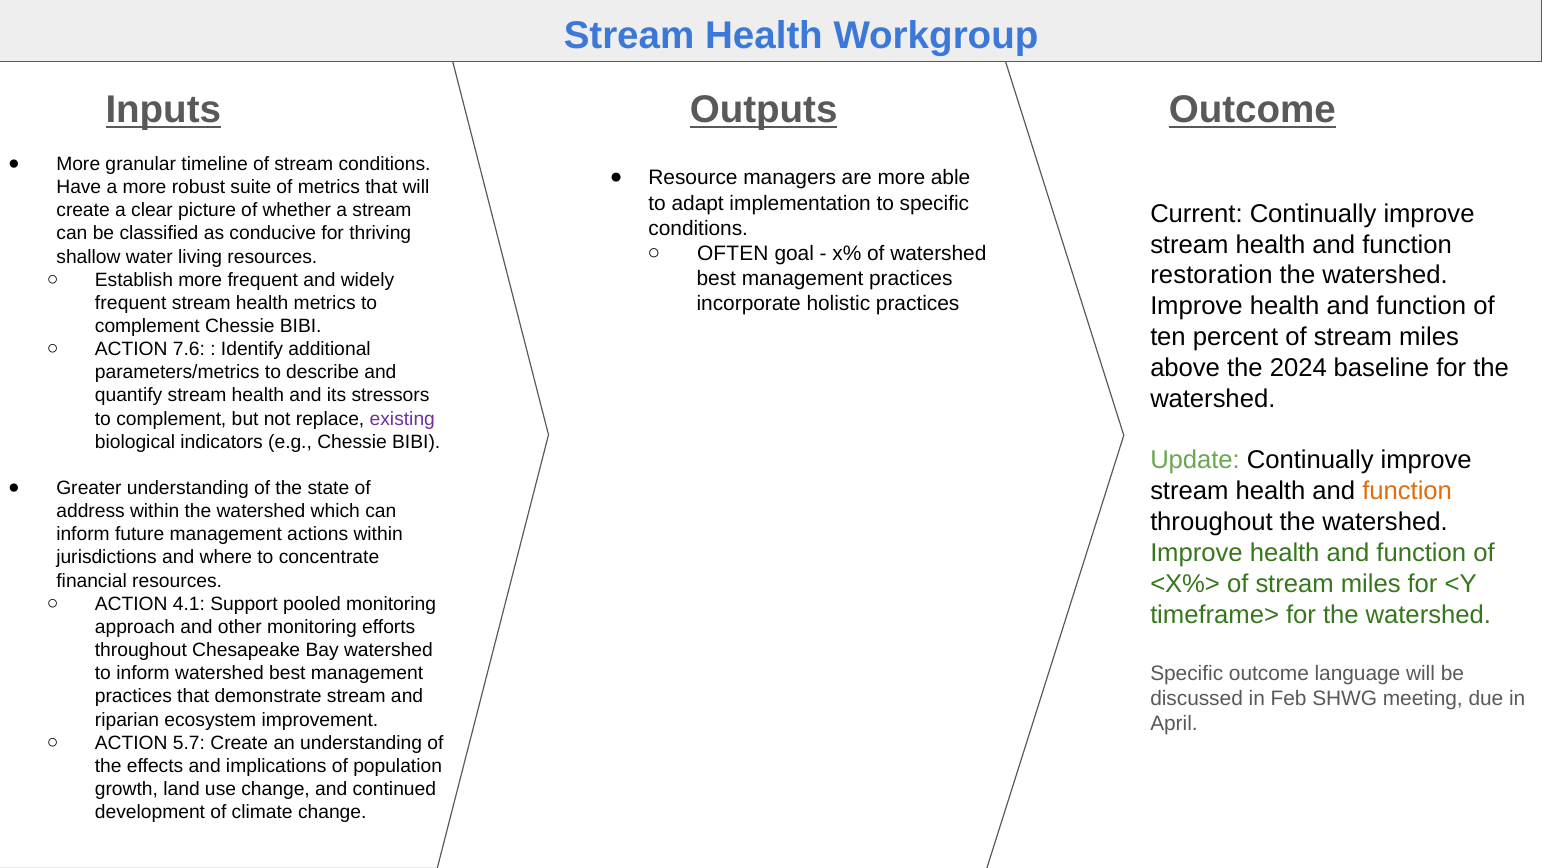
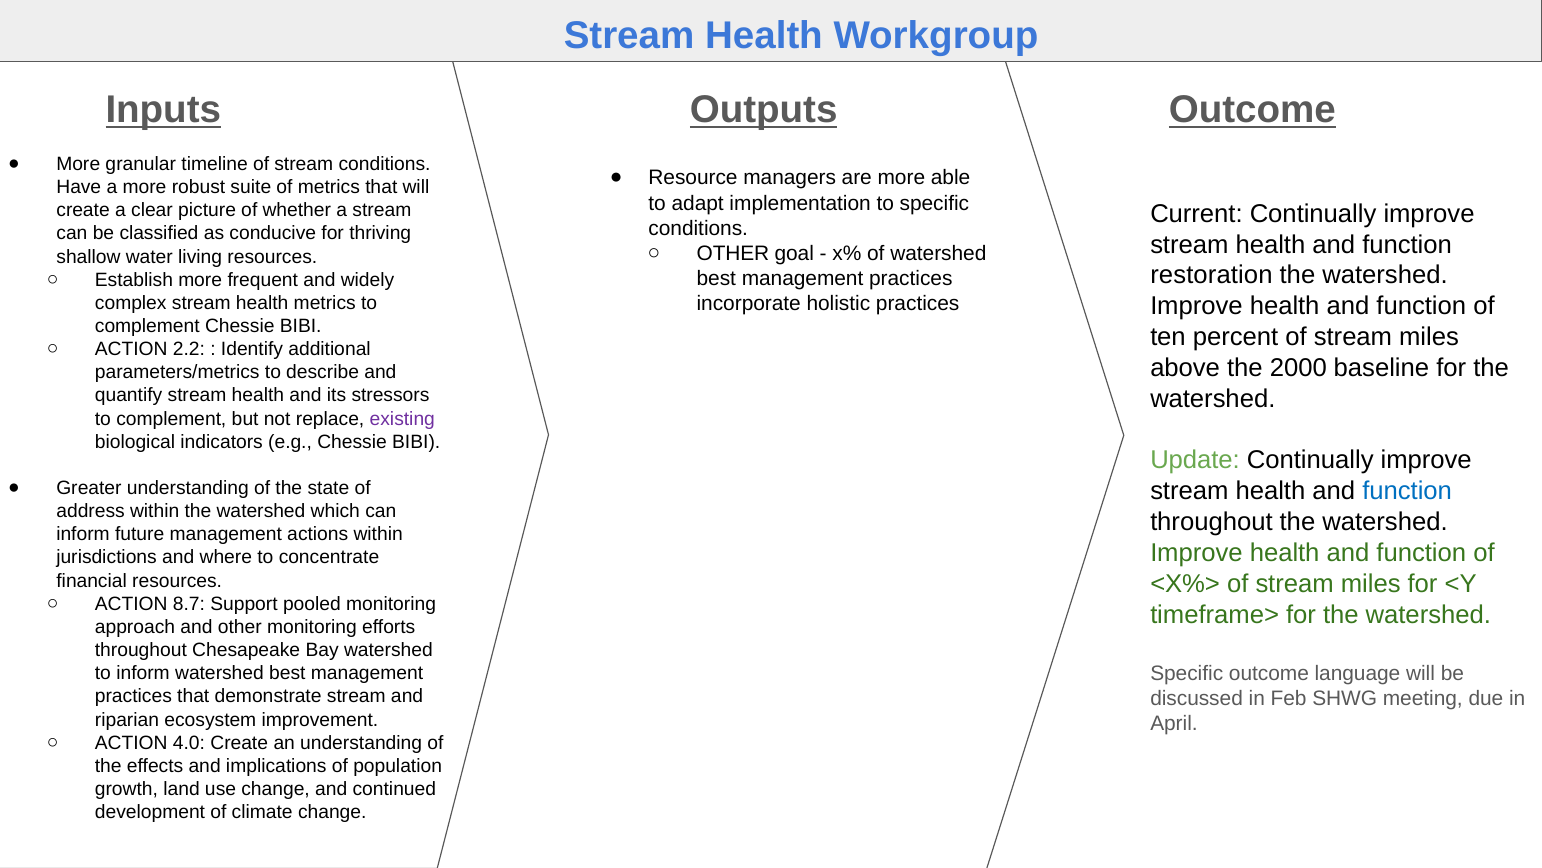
OFTEN: OFTEN -> OTHER (733, 253)
frequent: frequent -> complex (131, 303)
7.6: 7.6 -> 2.2 (189, 349)
2024: 2024 -> 2000 (1298, 368)
function colour: orange -> blue (1407, 491)
4.1: 4.1 -> 8.7 (189, 603)
5.7: 5.7 -> 4.0 (189, 742)
